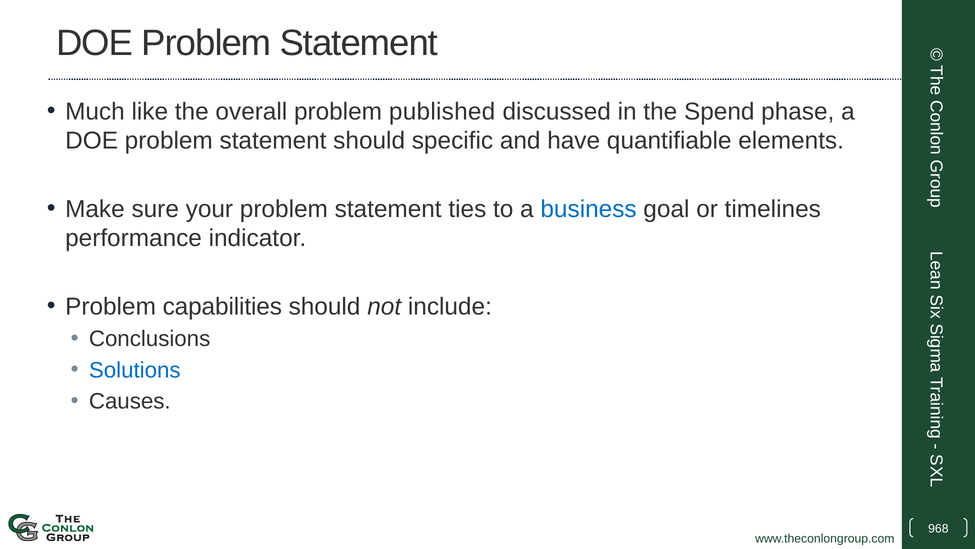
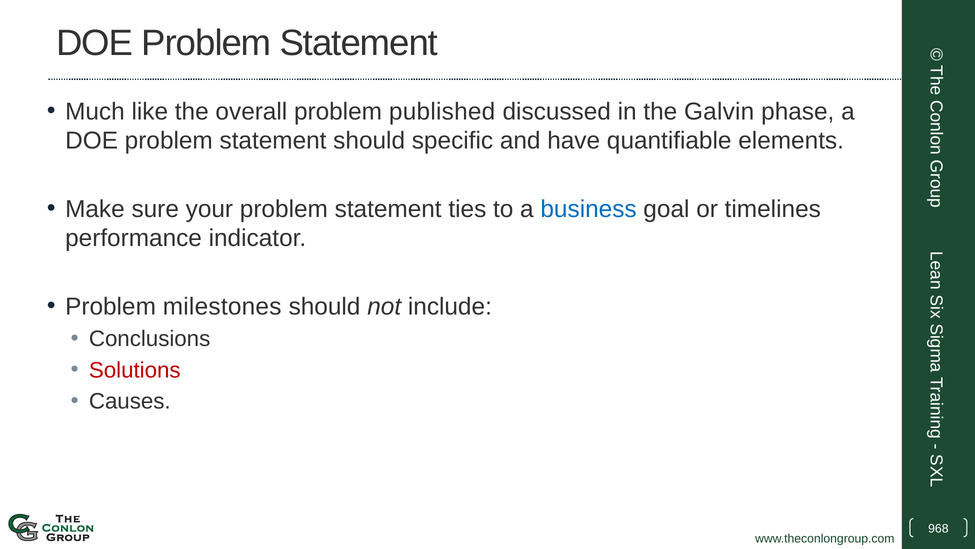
Spend: Spend -> Galvin (719, 111)
capabilities: capabilities -> milestones (222, 306)
Solutions colour: blue -> red (135, 370)
